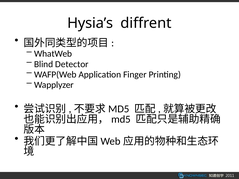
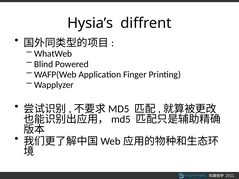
Detector: Detector -> Powered (72, 64)
